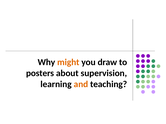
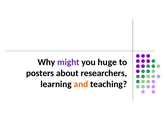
might colour: orange -> purple (68, 62)
draw: draw -> huge (107, 62)
supervision: supervision -> researchers (104, 73)
